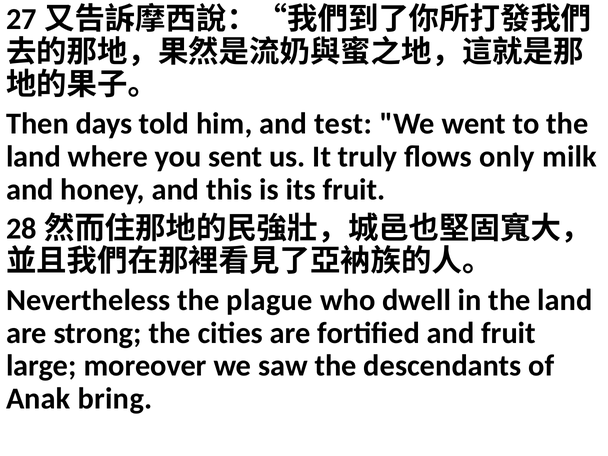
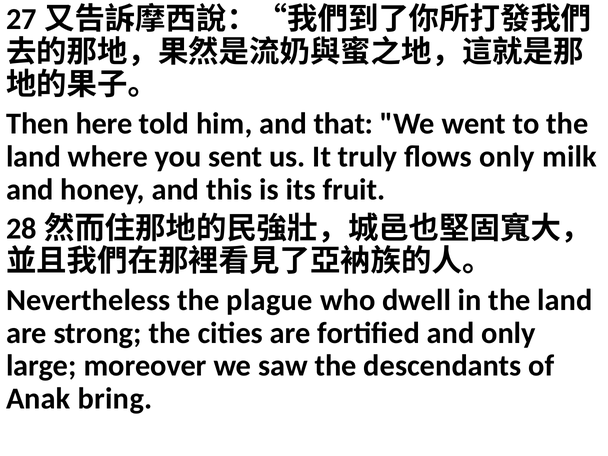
days: days -> here (104, 124)
test: test -> that (343, 124)
and fruit: fruit -> only (509, 333)
